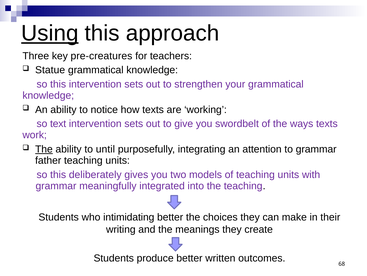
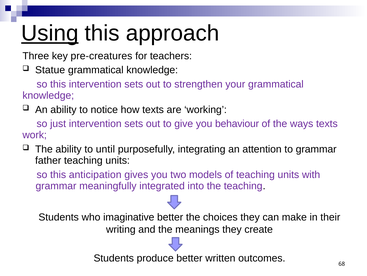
text: text -> just (58, 123)
swordbelt: swordbelt -> behaviour (237, 123)
The underline: present -> none (44, 149)
deliberately: deliberately -> anticipation (95, 174)
intimidating: intimidating -> imaginative (129, 217)
